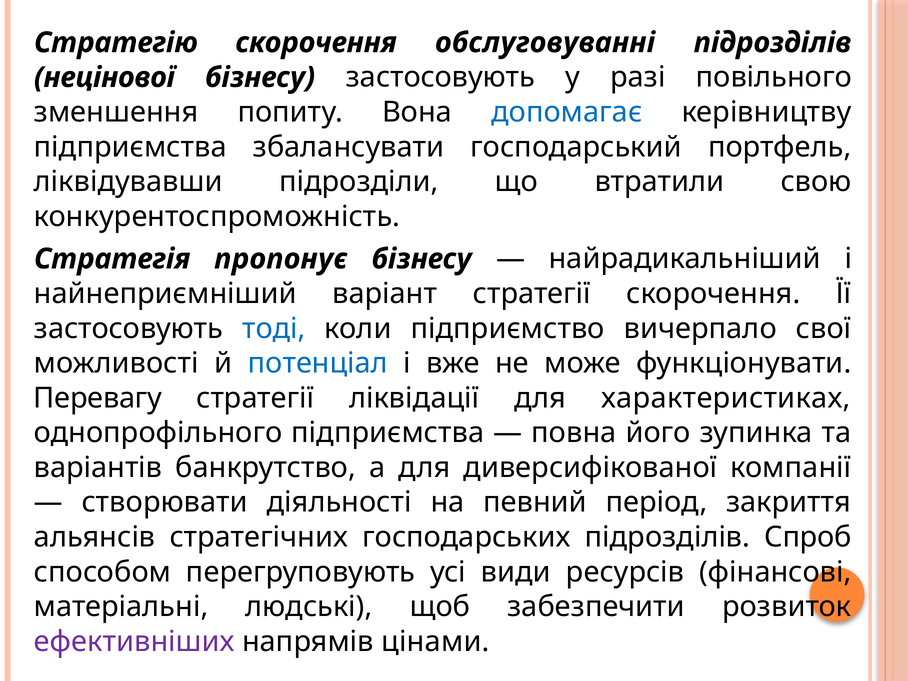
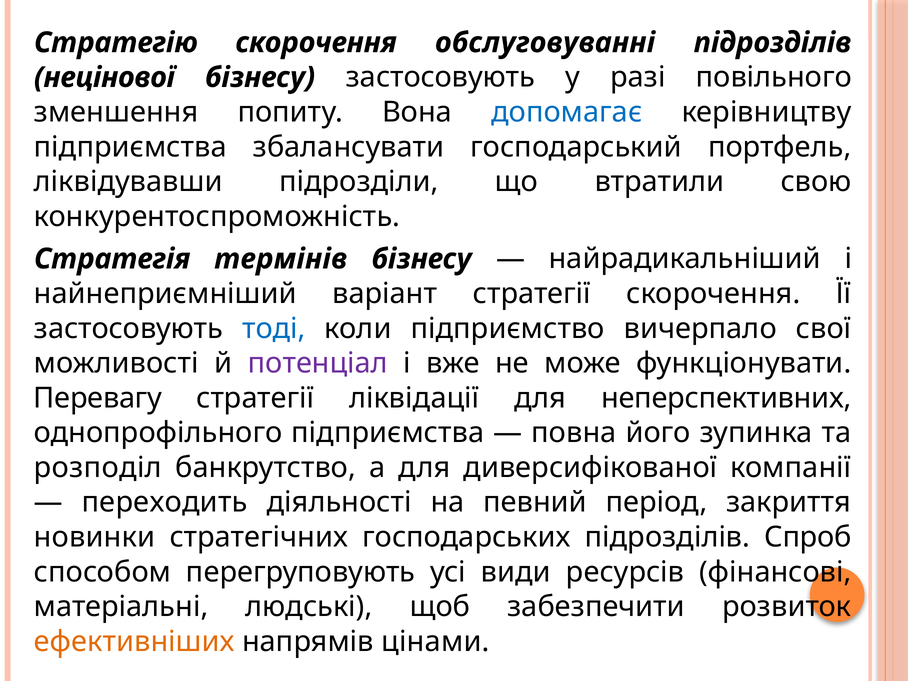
пропонує: пропонує -> термінів (281, 259)
потенціал colour: blue -> purple (318, 363)
характеристиках: характеристиках -> неперспективних (726, 398)
варіантів: варіантів -> розподіл (98, 468)
створювати: створювати -> переходить (165, 502)
альянсів: альянсів -> новинки (95, 537)
ефективніших colour: purple -> orange (134, 642)
